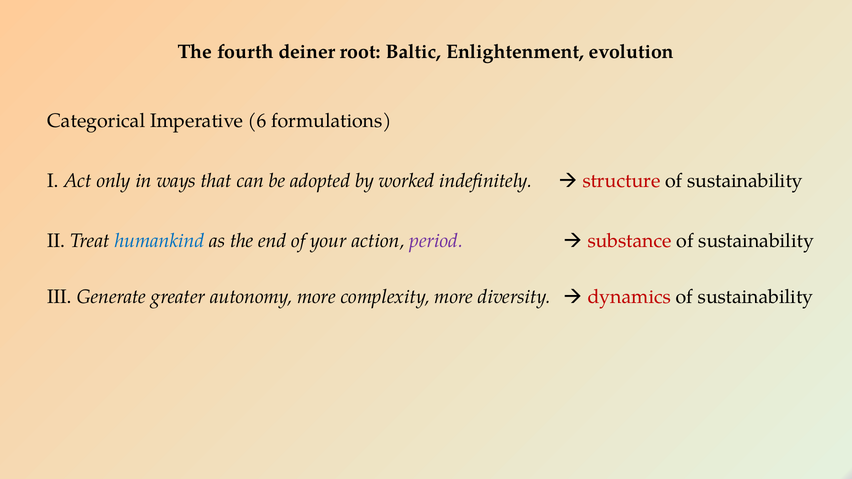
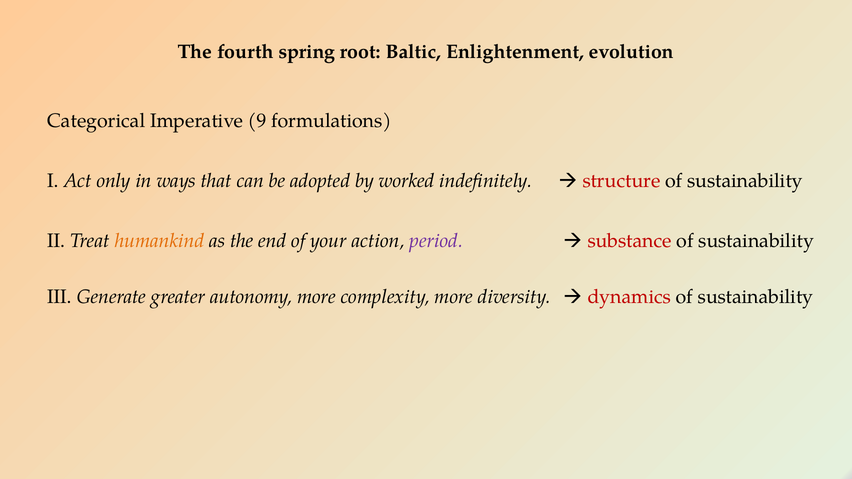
deiner: deiner -> spring (307, 52)
6: 6 -> 9 (257, 121)
humankind colour: blue -> orange (159, 241)
